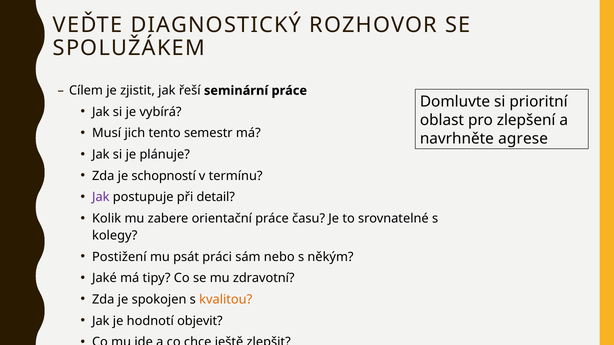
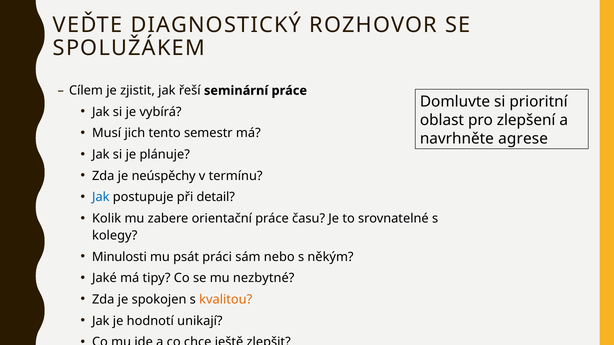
schopností: schopností -> neúspěchy (164, 176)
Jak colour: purple -> blue (101, 197)
Postižení: Postižení -> Minulosti (119, 257)
zdravotní: zdravotní -> nezbytné (264, 278)
objevit: objevit -> unikají (200, 321)
